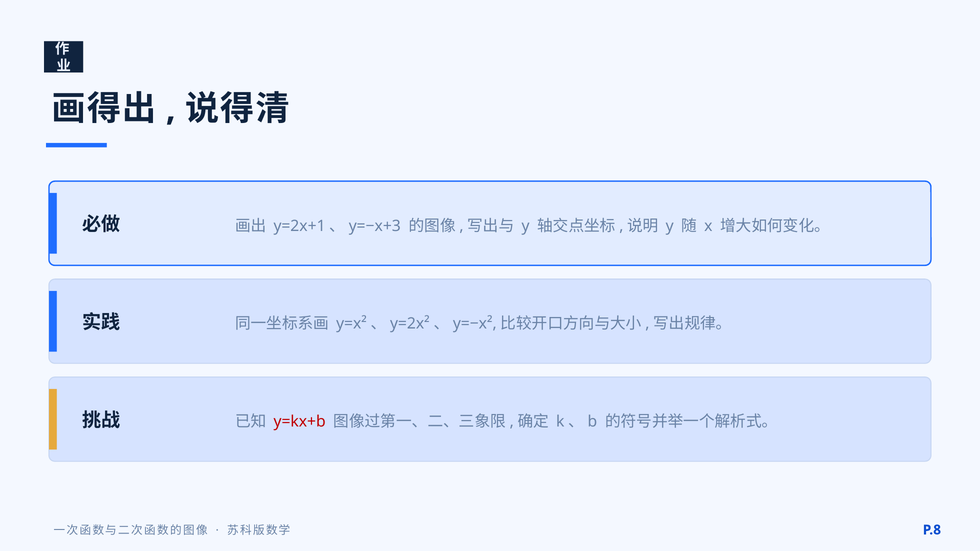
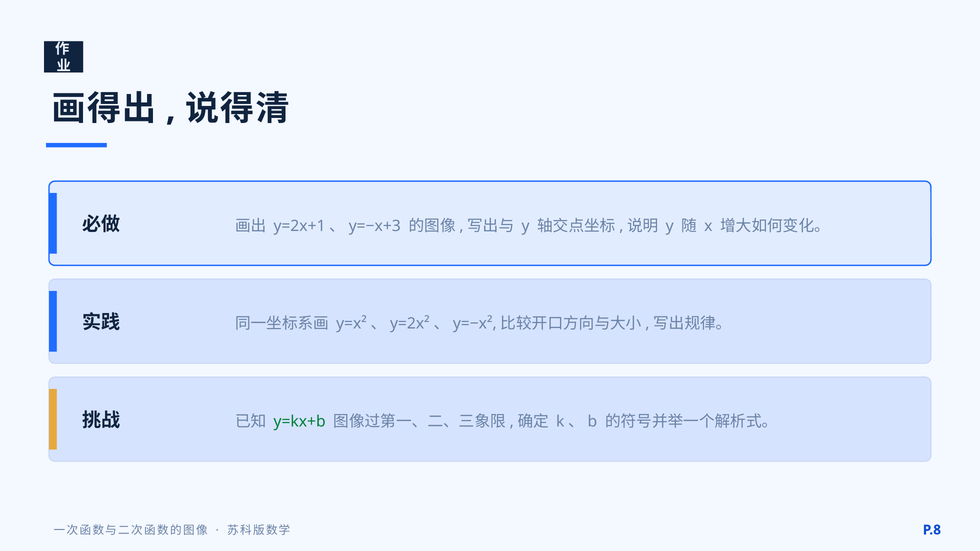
y=kx+b colour: red -> green (300, 422)
